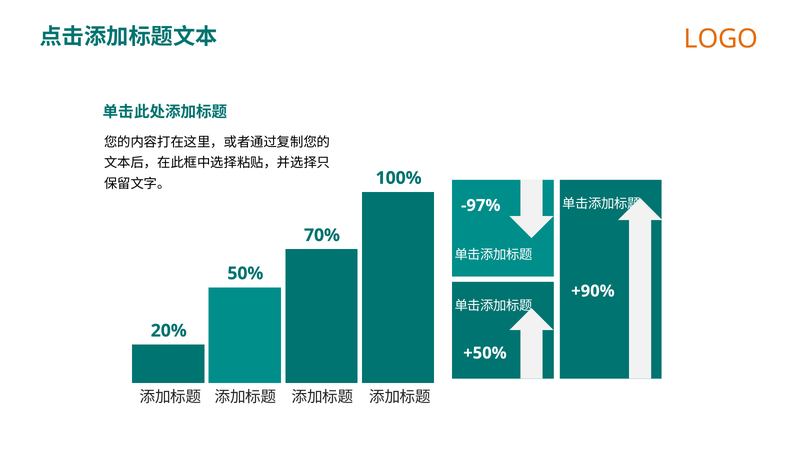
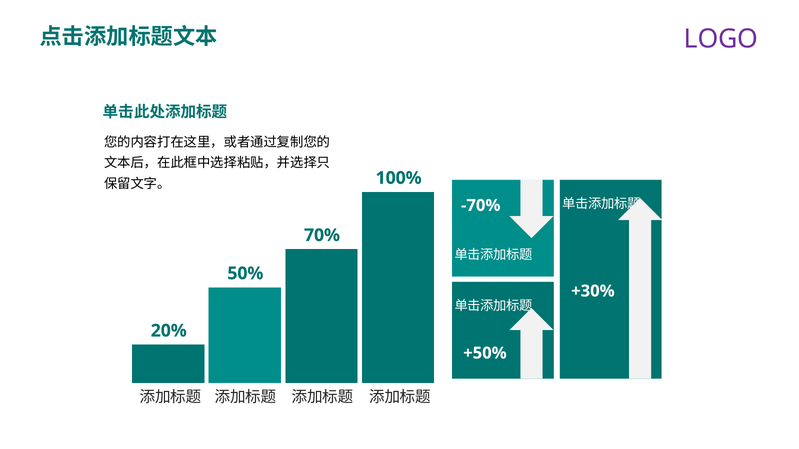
LOGO colour: orange -> purple (721, 39)
-97%: -97% -> -70% (481, 206)
+90%: +90% -> +30% (593, 291)
